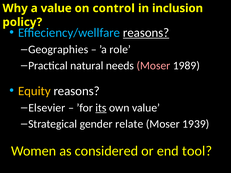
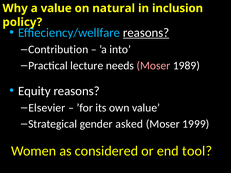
control: control -> natural (114, 8)
Geographies: Geographies -> Contribution (58, 50)
role: role -> into (120, 50)
natural: natural -> lecture (87, 66)
Equity colour: yellow -> white (34, 91)
its underline: present -> none (101, 108)
relate: relate -> asked (129, 124)
1939: 1939 -> 1999 (196, 124)
